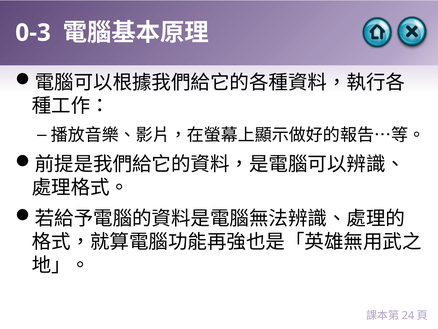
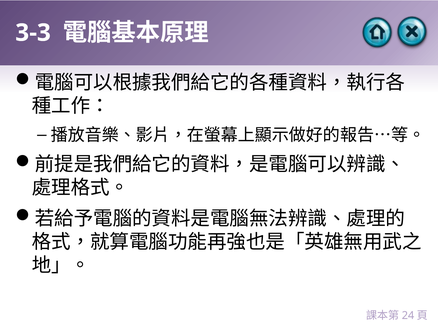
0-3: 0-3 -> 3-3 (33, 33)
